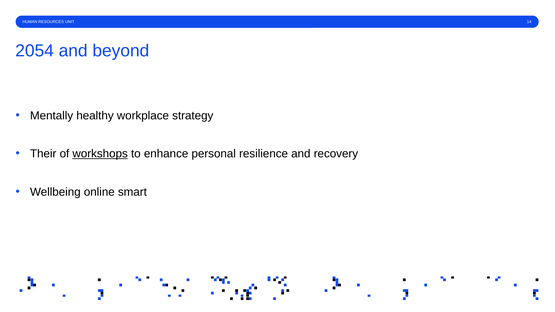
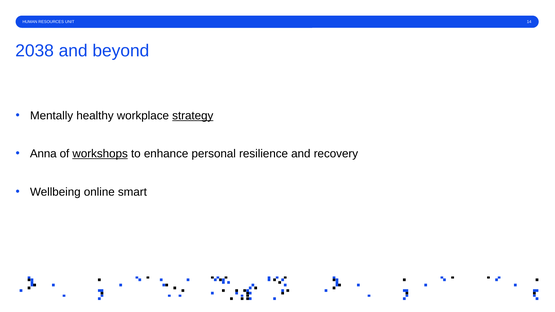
2054: 2054 -> 2038 (35, 51)
strategy underline: none -> present (193, 116)
Their: Their -> Anna (43, 154)
